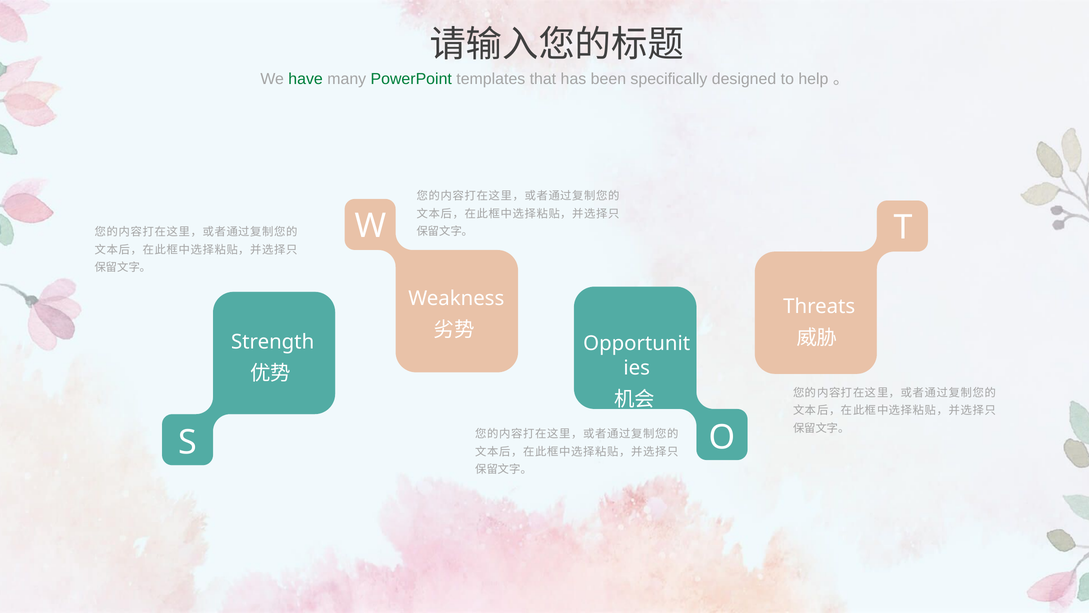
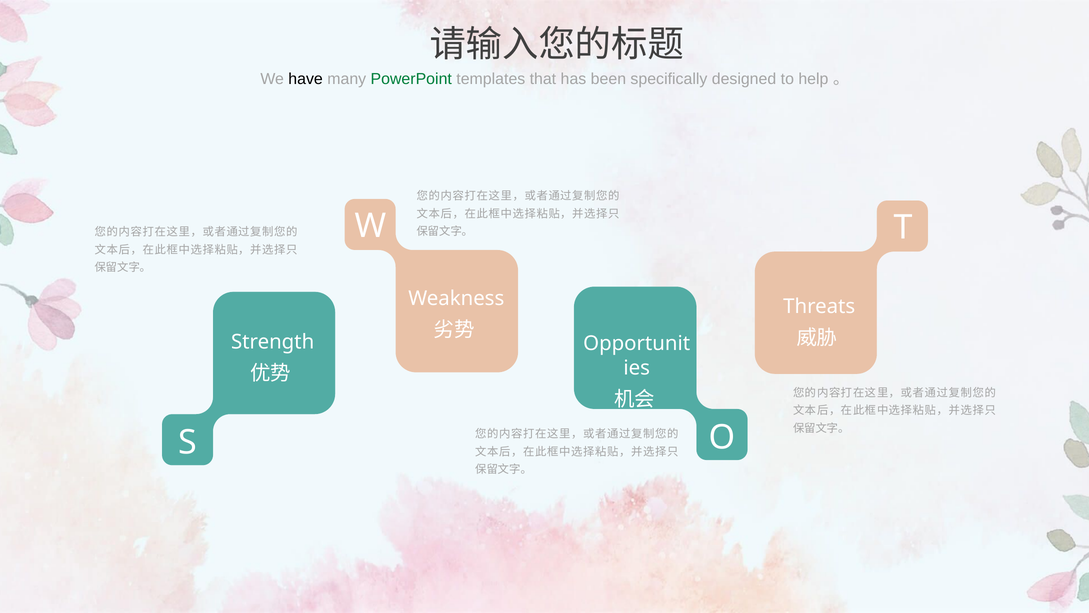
have colour: green -> black (306, 79)
